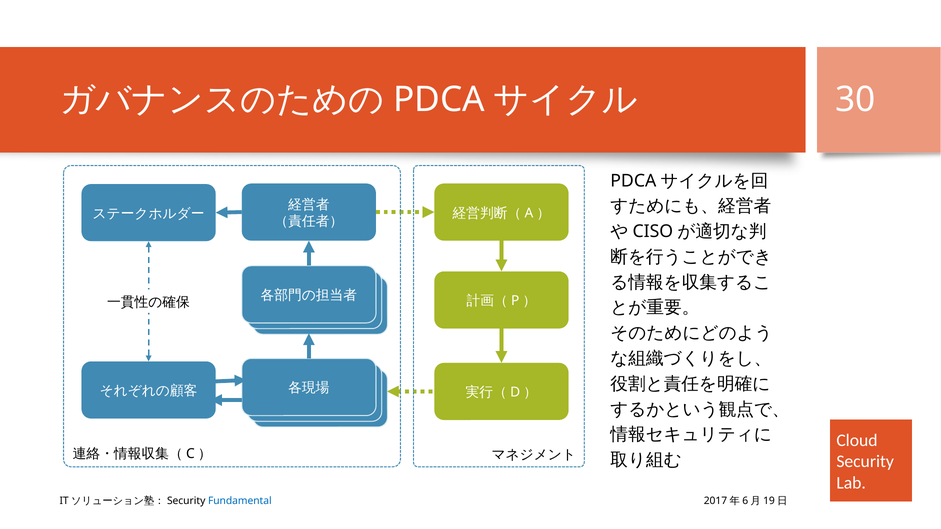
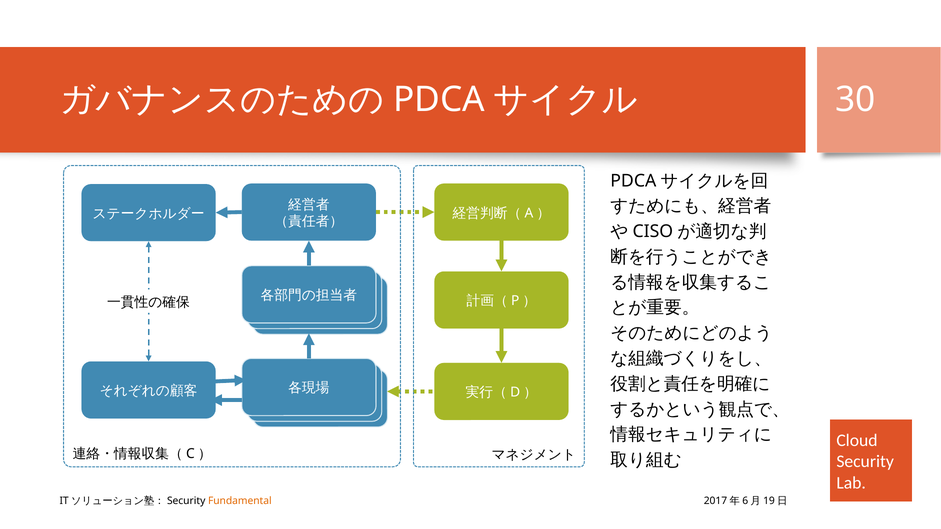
Fundamental colour: blue -> orange (240, 501)
